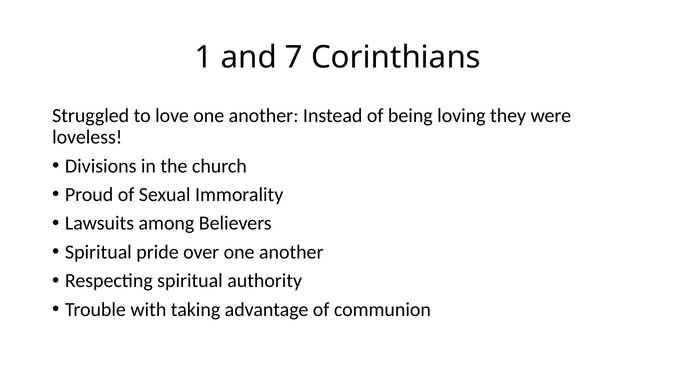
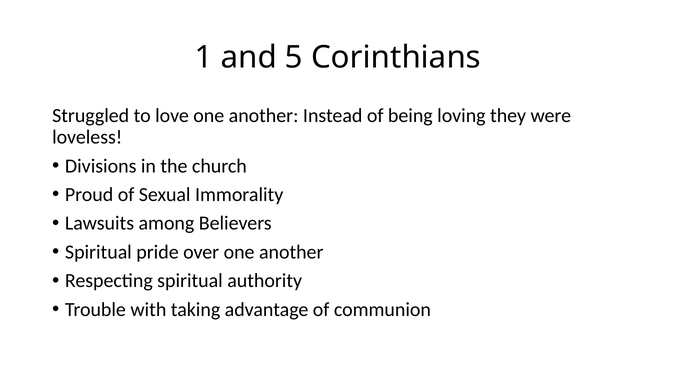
7: 7 -> 5 (294, 57)
